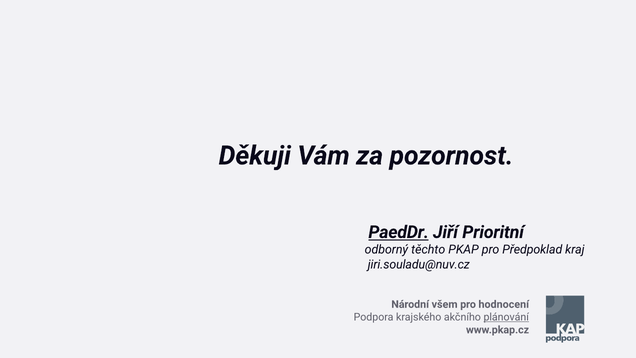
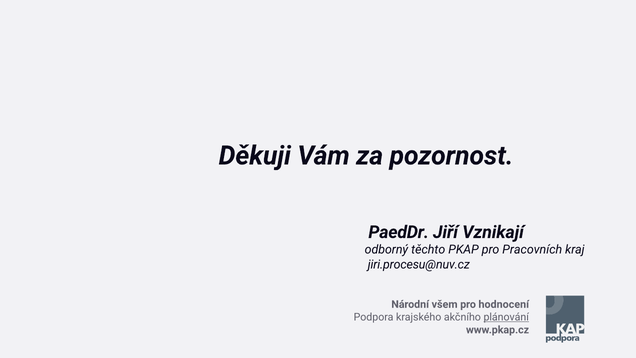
PaedDr underline: present -> none (399, 232)
Prioritní: Prioritní -> Vznikají (493, 232)
Předpoklad: Předpoklad -> Pracovních (532, 250)
jiri.souladu@nuv.cz: jiri.souladu@nuv.cz -> jiri.procesu@nuv.cz (419, 265)
